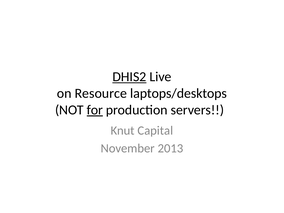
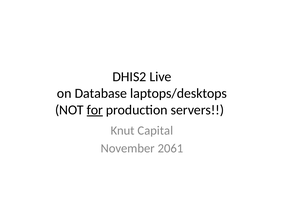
DHIS2 underline: present -> none (129, 77)
Resource: Resource -> Database (101, 93)
2013: 2013 -> 2061 (170, 148)
